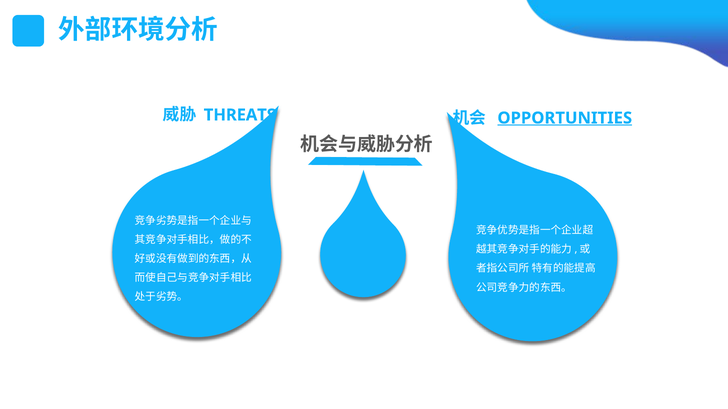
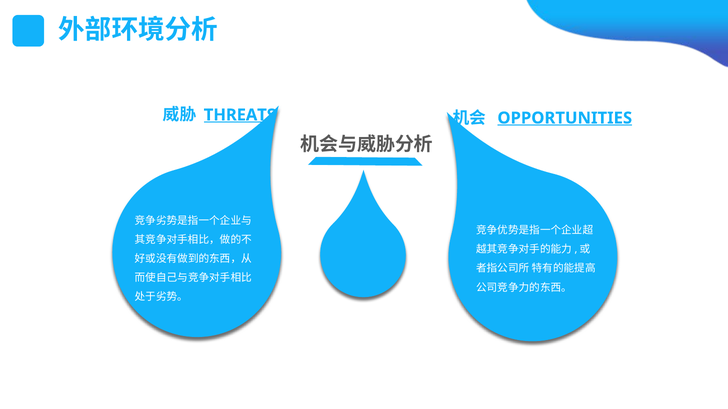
THREATS underline: none -> present (240, 115)
